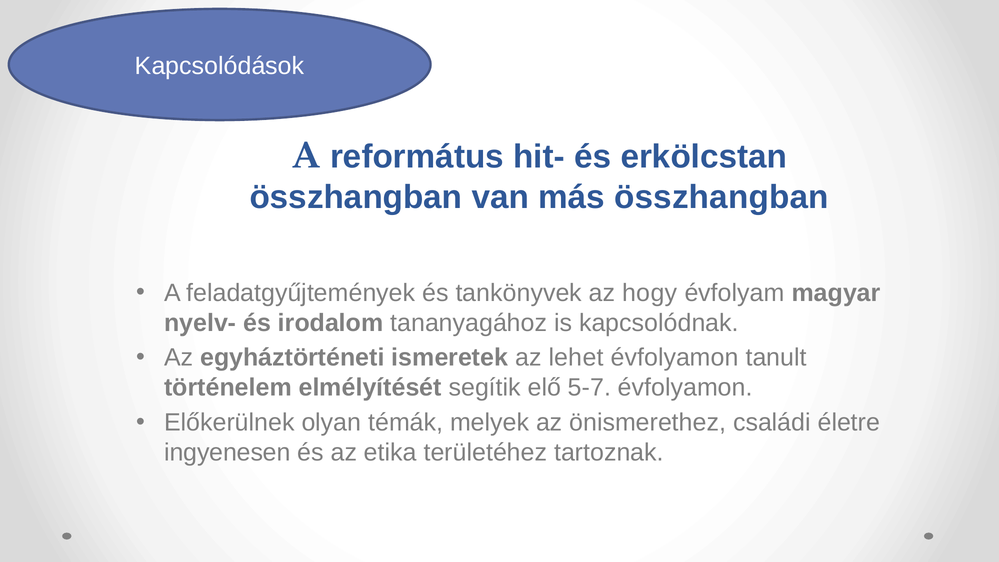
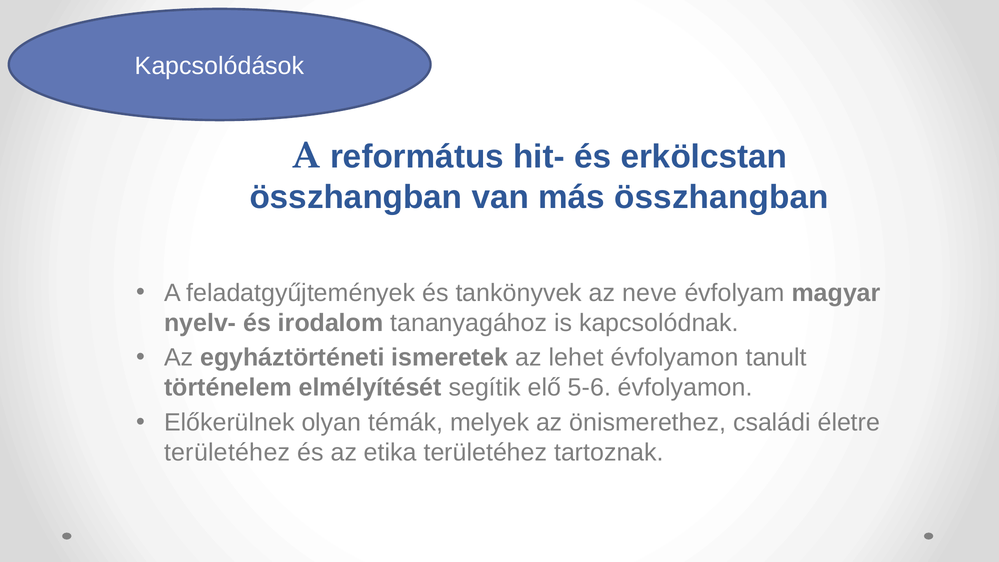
hogy: hogy -> neve (650, 293)
5-7: 5-7 -> 5-6 (589, 388)
ingyenesen: ingyenesen -> területéhez (227, 453)
